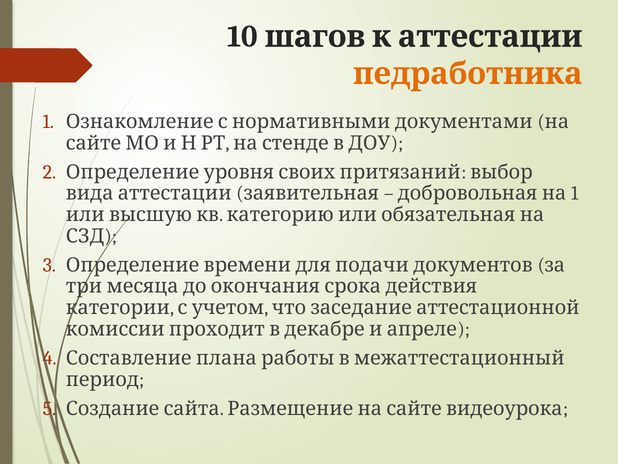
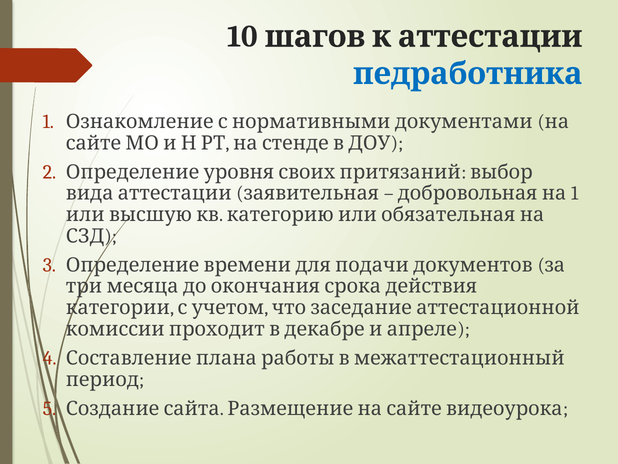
педработника colour: orange -> blue (468, 74)
